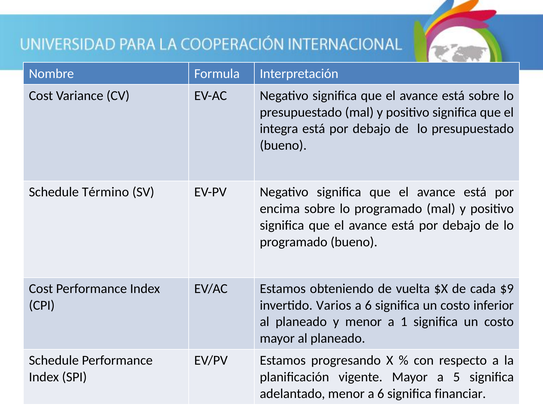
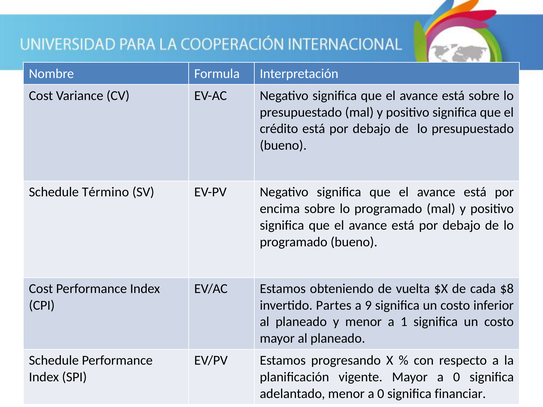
integra: integra -> crédito (279, 129)
$9: $9 -> $8 (507, 289)
Varios: Varios -> Partes (334, 305)
6: 6 -> 9 (368, 305)
Mayor a 5: 5 -> 0 (457, 377)
menor a 6: 6 -> 0 (381, 394)
